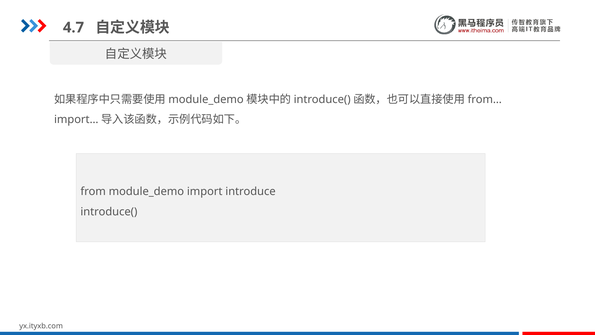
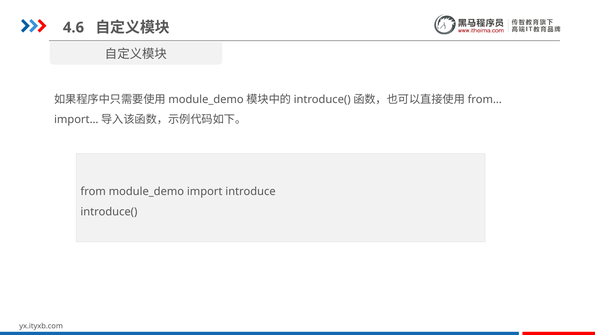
4.7: 4.7 -> 4.6 (73, 28)
